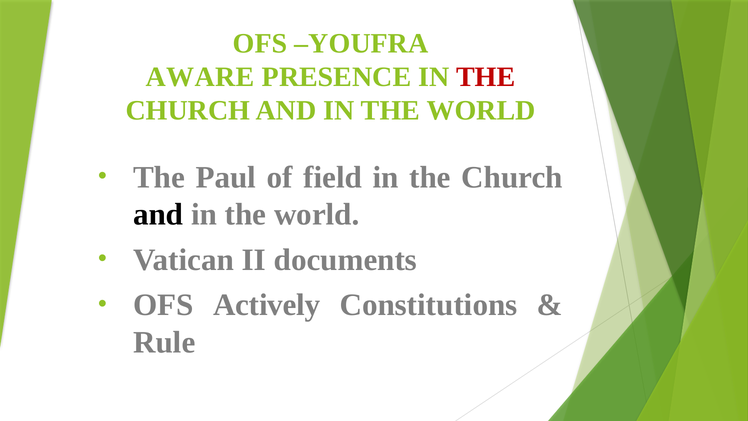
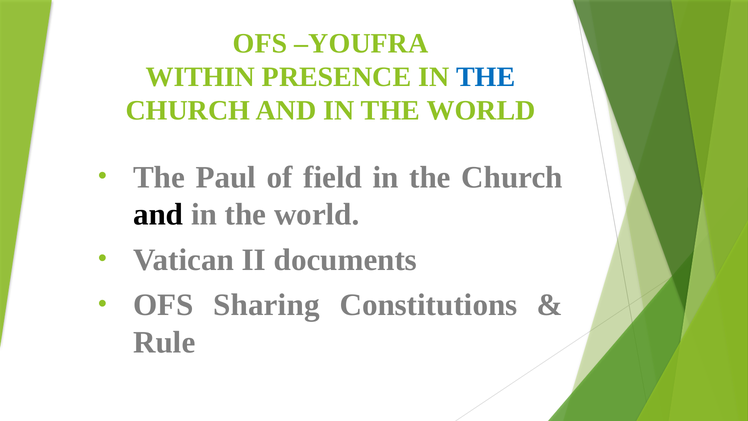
AWARE: AWARE -> WITHIN (201, 77)
THE colour: red -> blue (486, 77)
Actively: Actively -> Sharing (266, 305)
